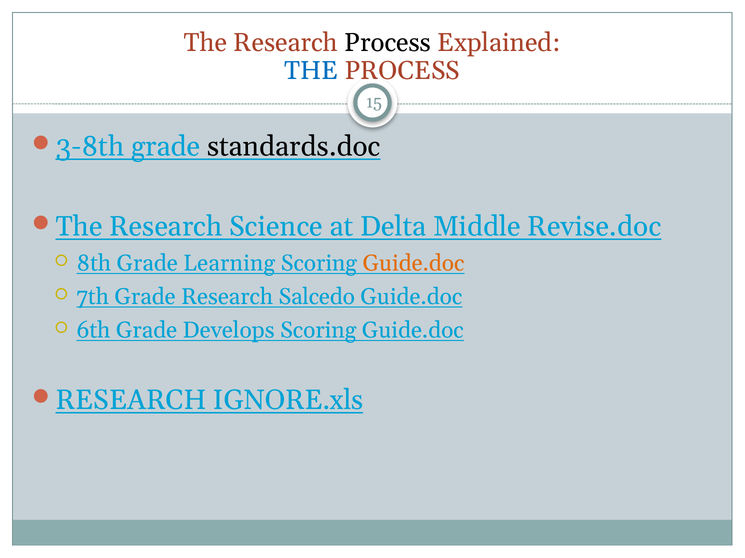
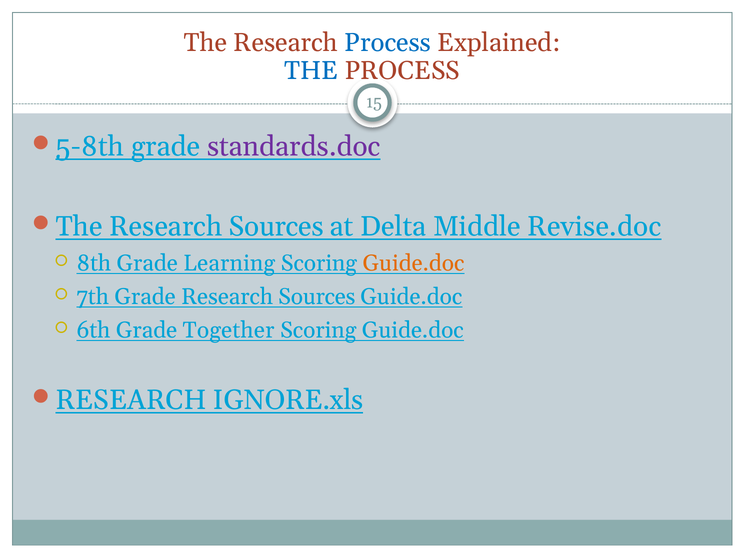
Process colour: black -> blue (388, 43)
3-8th: 3-8th -> 5-8th (90, 147)
standards.doc colour: black -> purple (294, 147)
The Research Science: Science -> Sources (276, 227)
Grade Research Salcedo: Salcedo -> Sources (317, 297)
Develops: Develops -> Together (229, 331)
